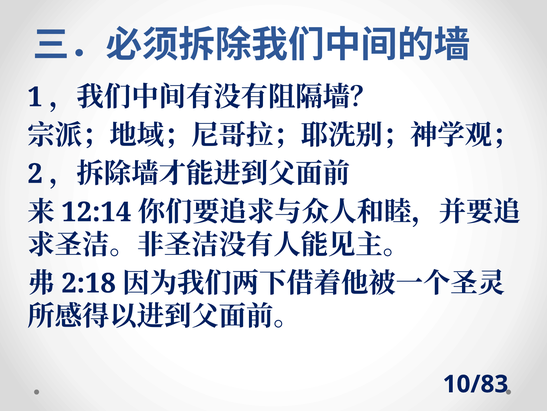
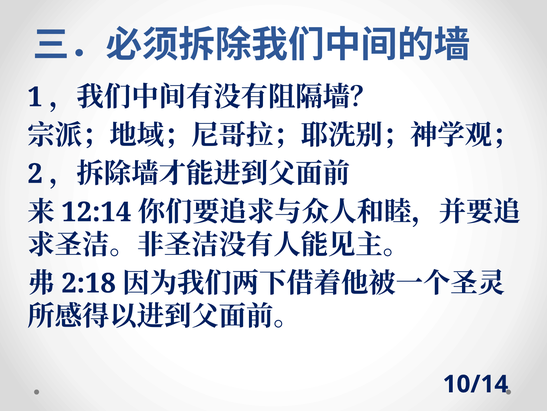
10/83: 10/83 -> 10/14 (475, 384)
